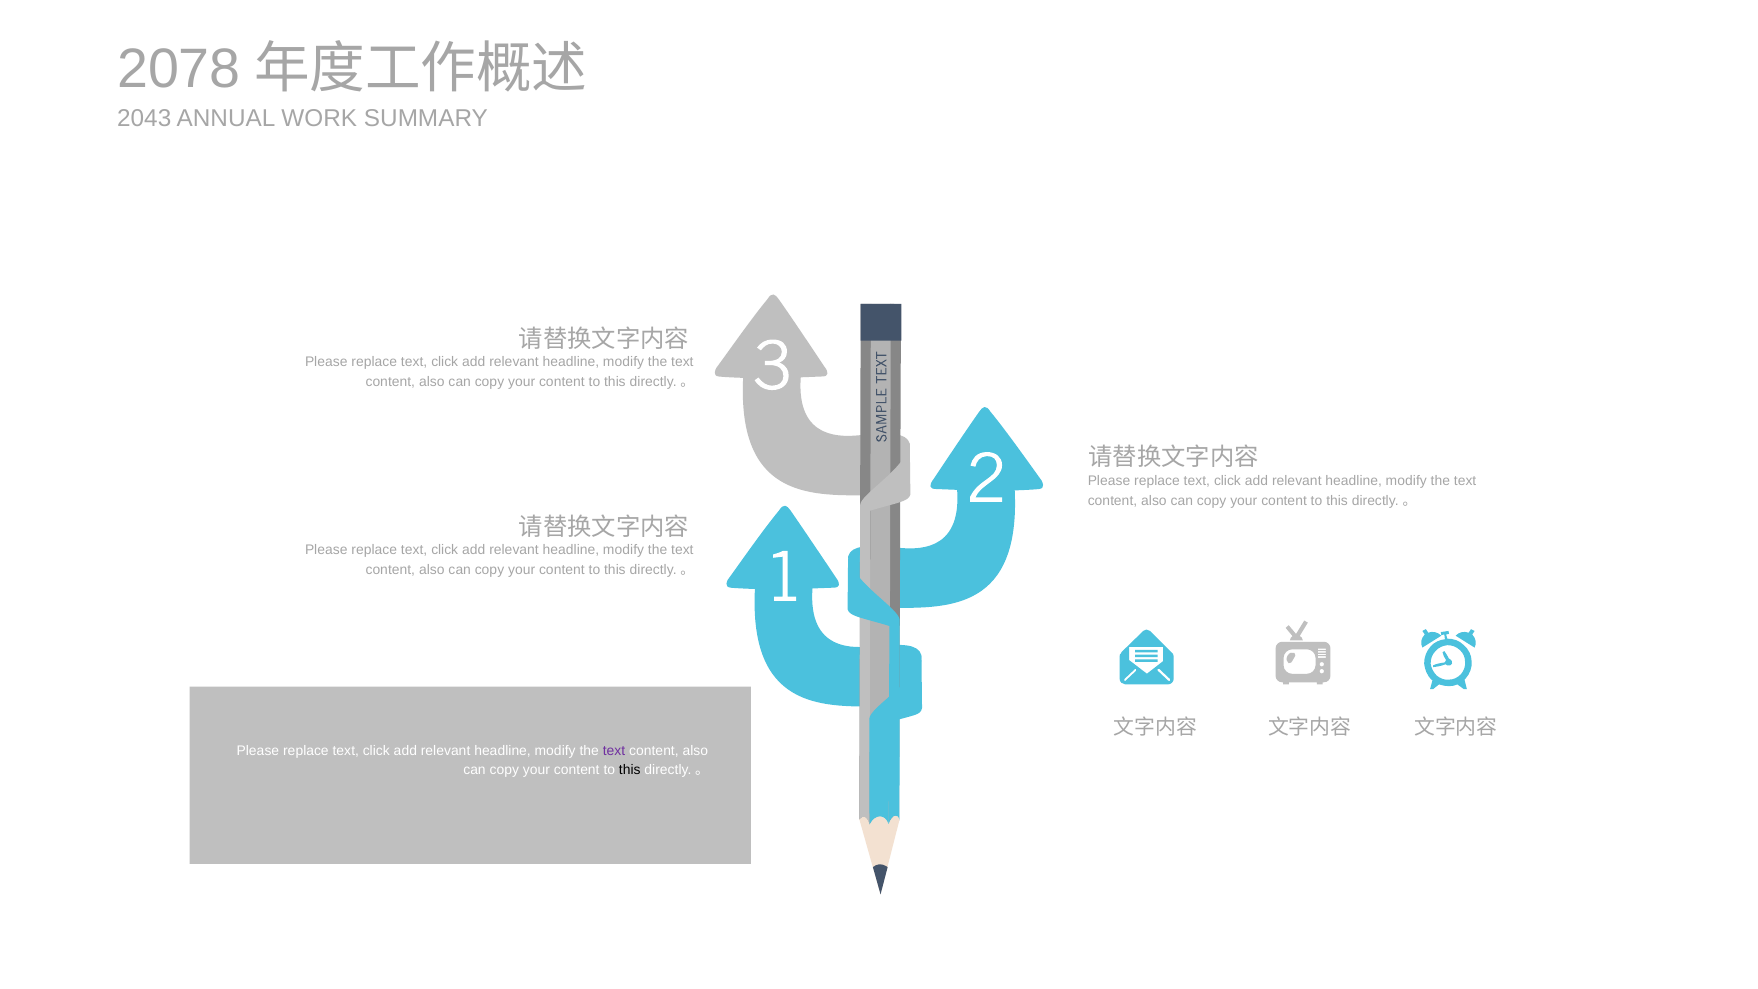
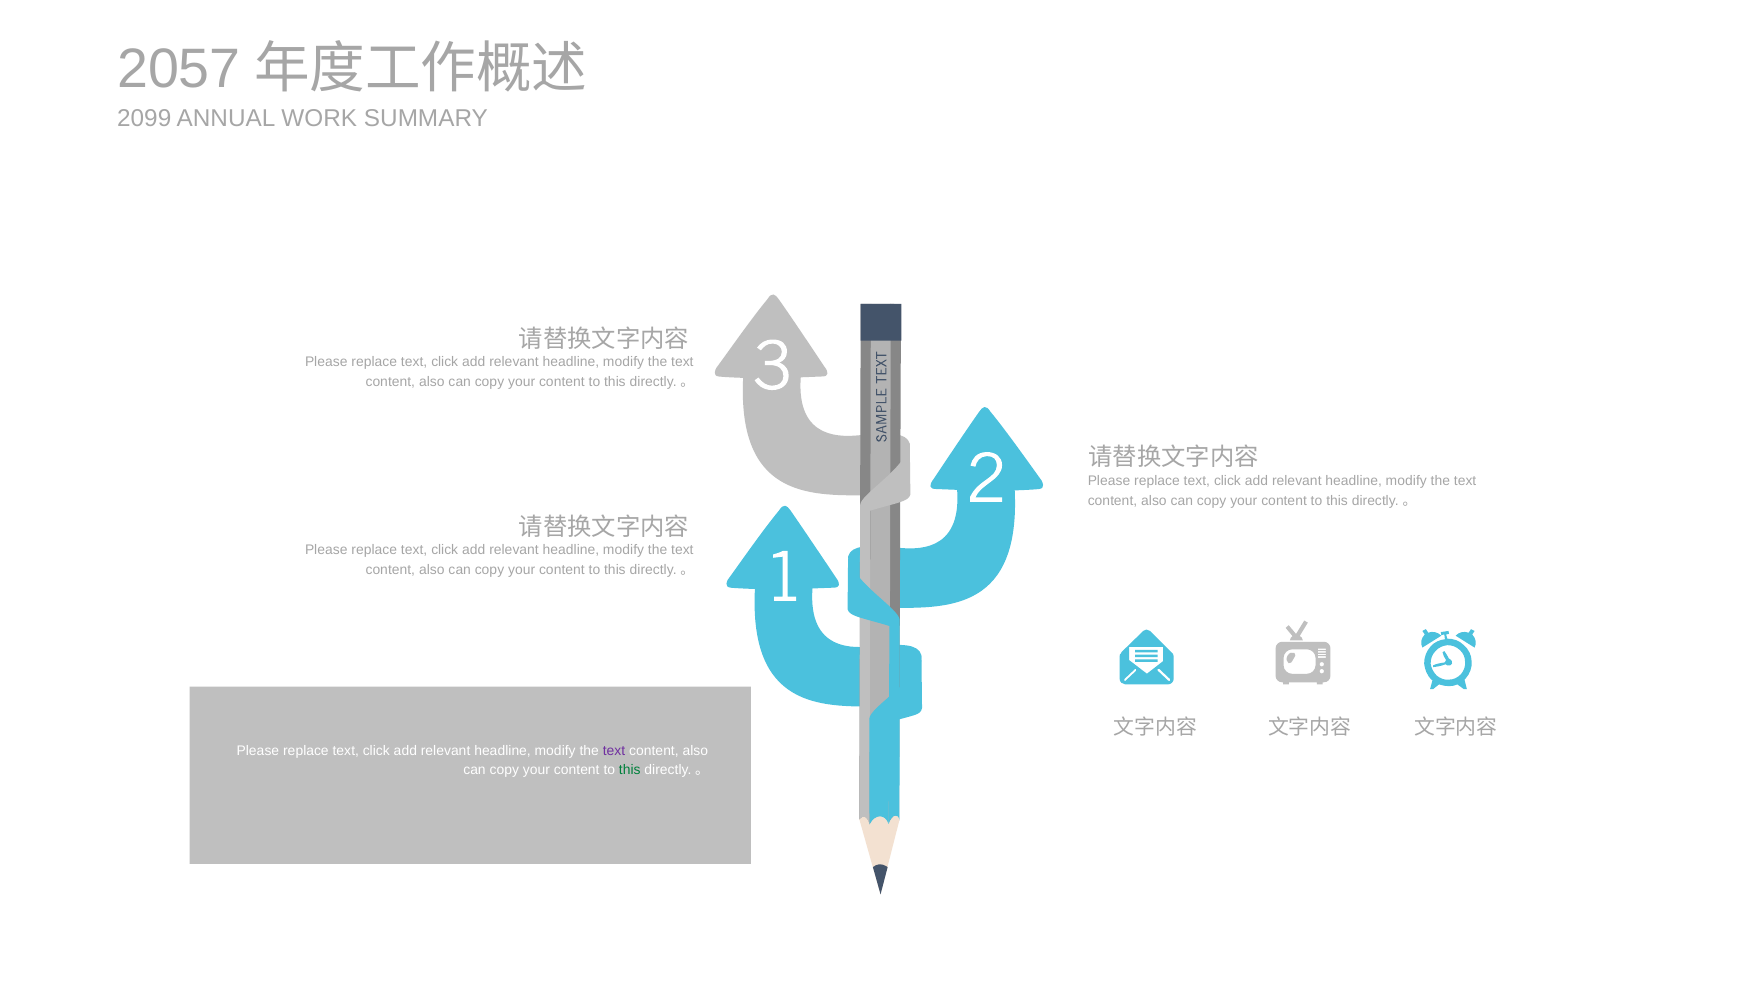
2078: 2078 -> 2057 (179, 69)
2043: 2043 -> 2099 (144, 118)
this colour: black -> green (630, 770)
